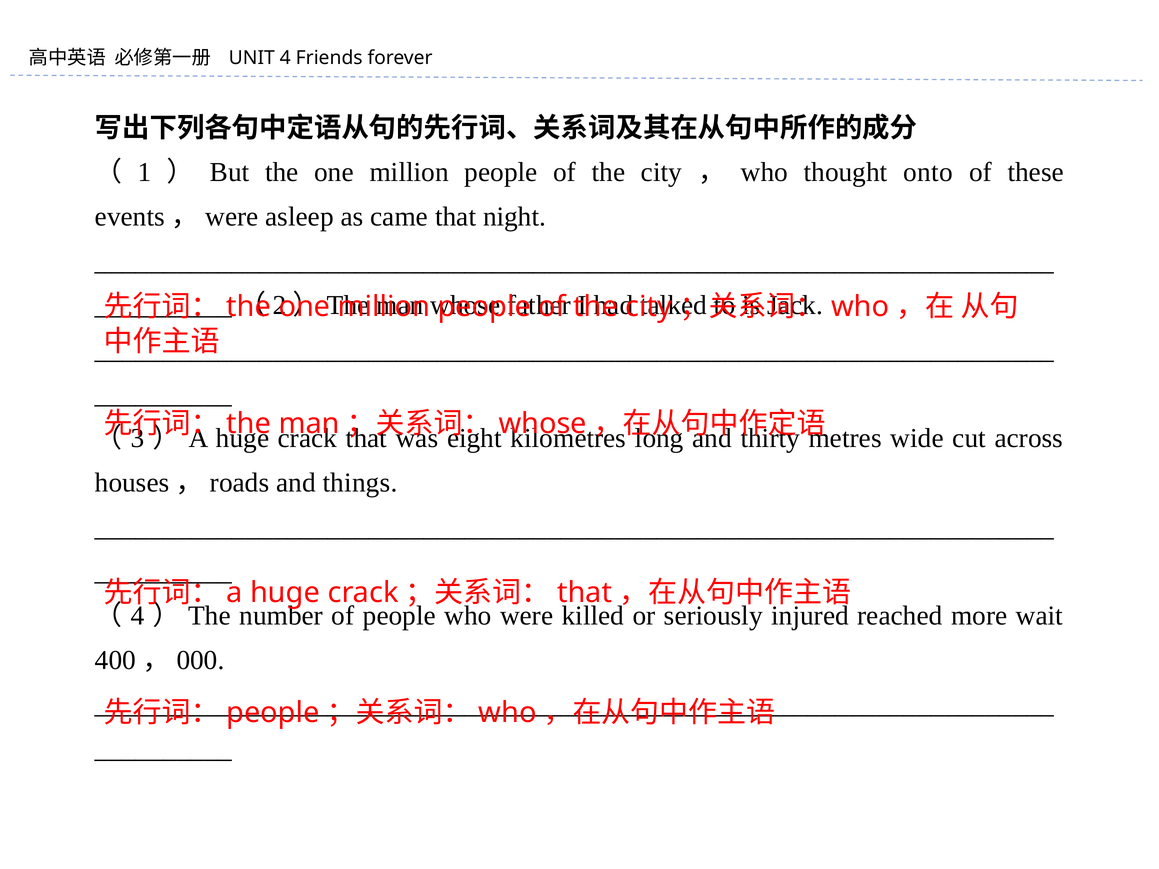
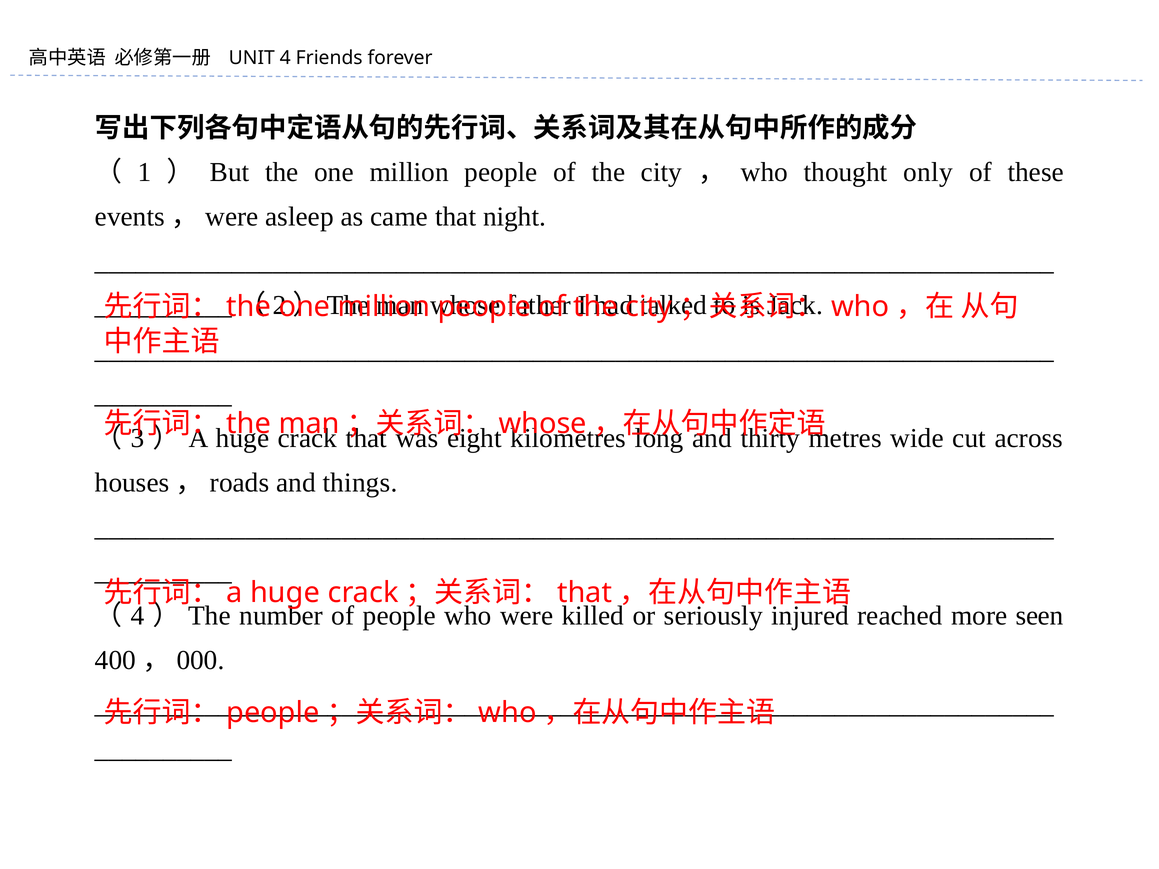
onto: onto -> only (928, 172)
wait: wait -> seen (1040, 616)
